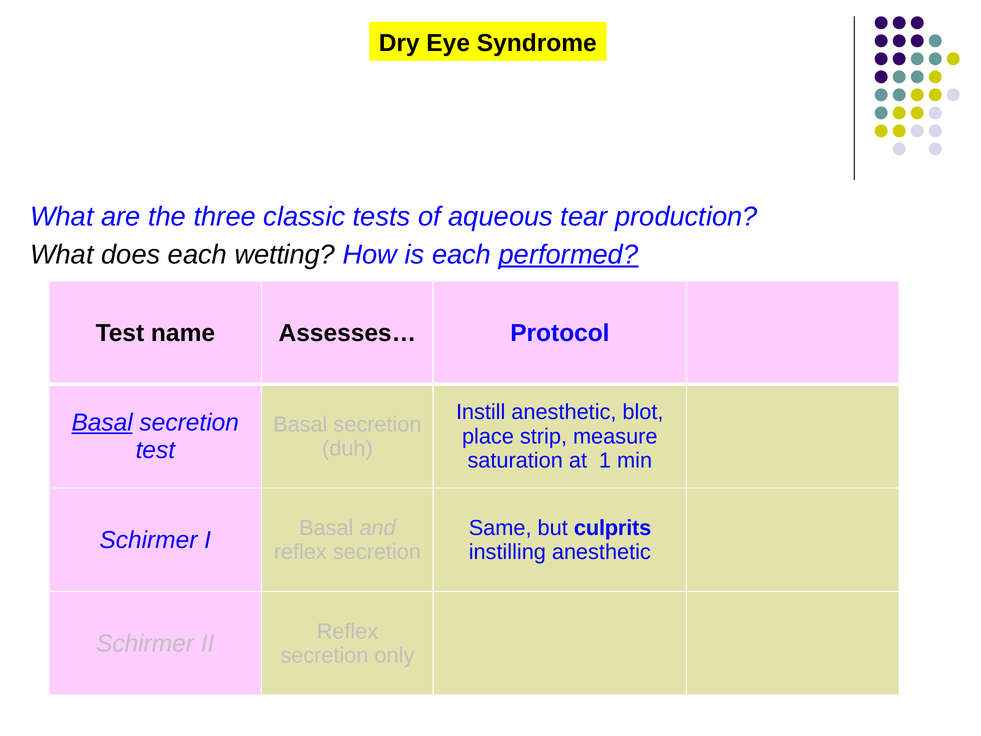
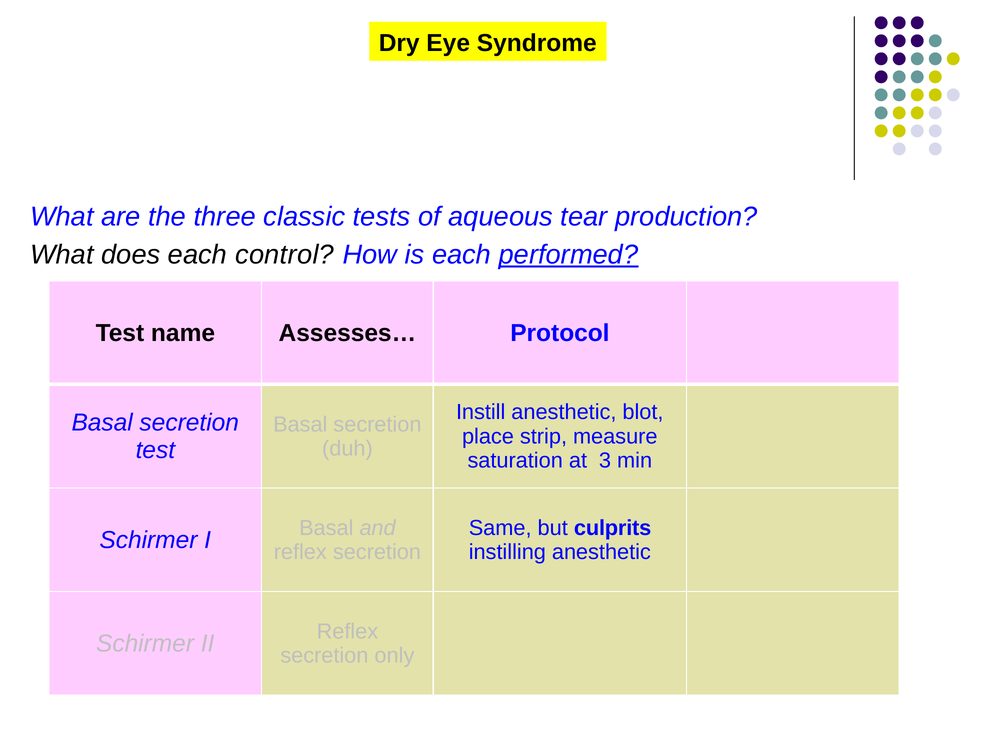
each wetting: wetting -> control (285, 255)
Basal underline: present -> none (102, 423)
at 1: 1 -> 3 (605, 461)
